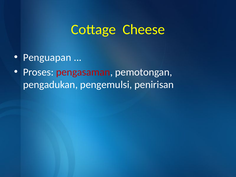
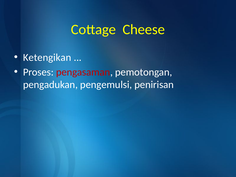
Penguapan: Penguapan -> Ketengikan (47, 57)
